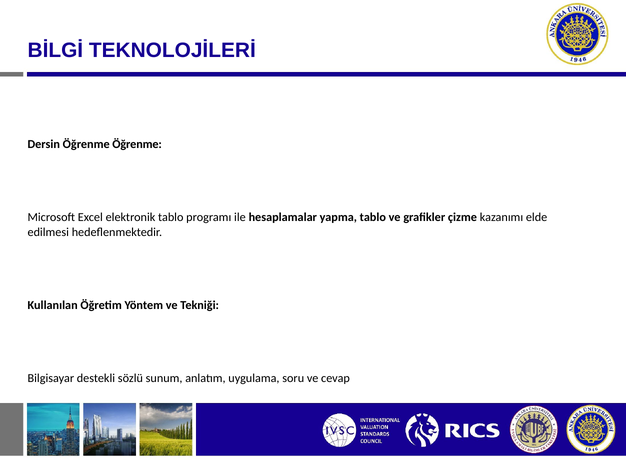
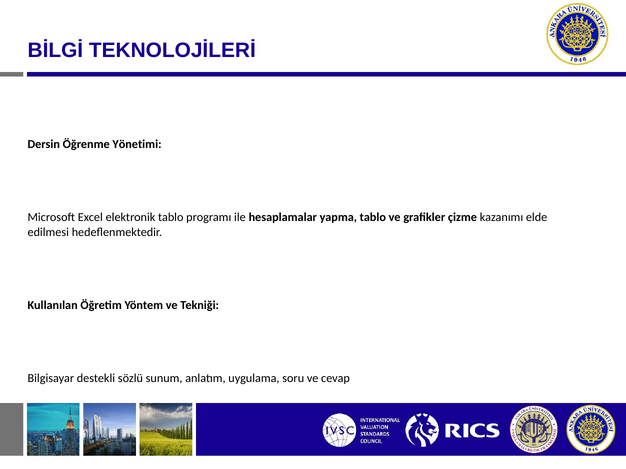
Öğrenme Öğrenme: Öğrenme -> Yönetimi (137, 145)
